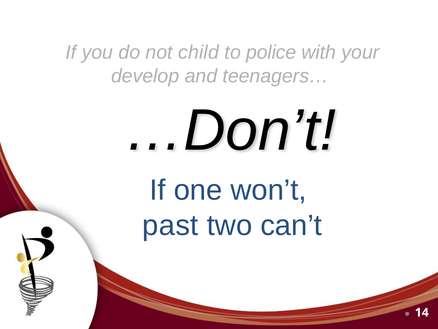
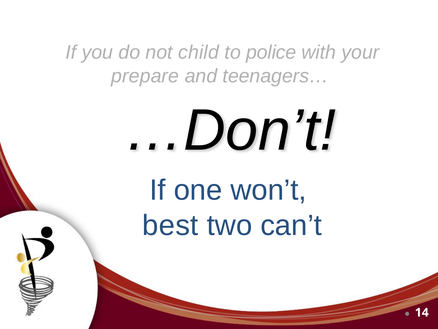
develop: develop -> prepare (145, 76)
past: past -> best (170, 225)
